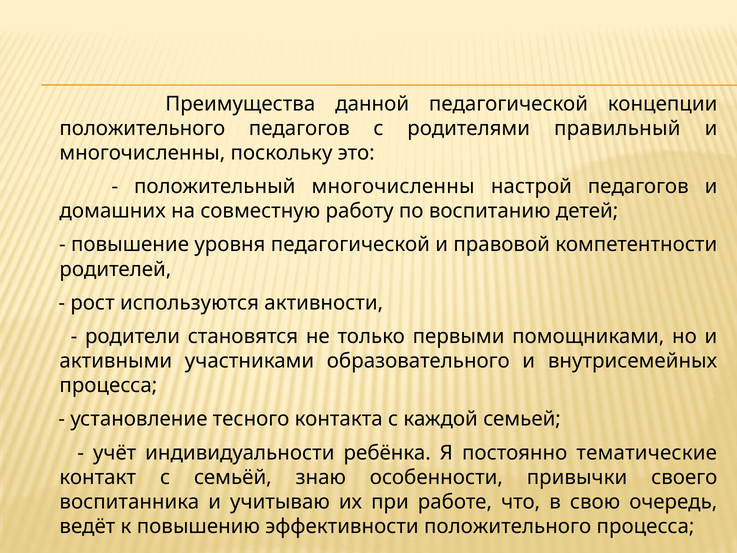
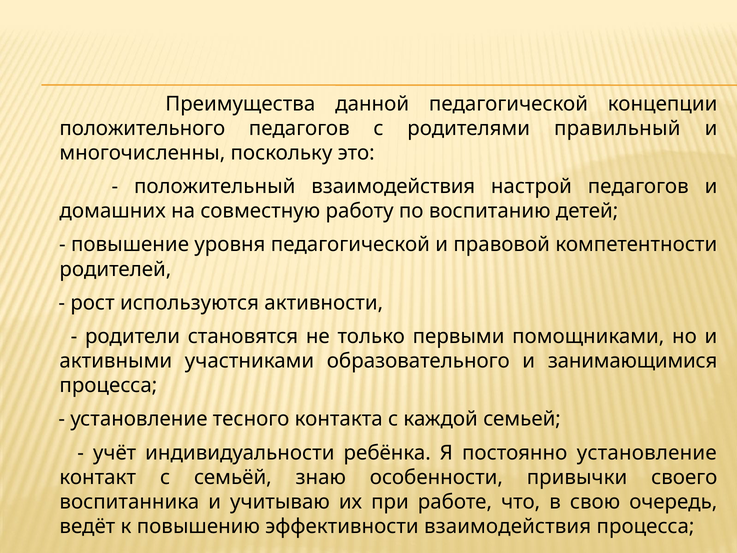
положительный многочисленны: многочисленны -> взаимодействия (393, 186)
внутрисемейных: внутрисемейных -> занимающимися (633, 361)
постоянно тематические: тематические -> установление (647, 453)
эффективности положительного: положительного -> взаимодействия (508, 526)
